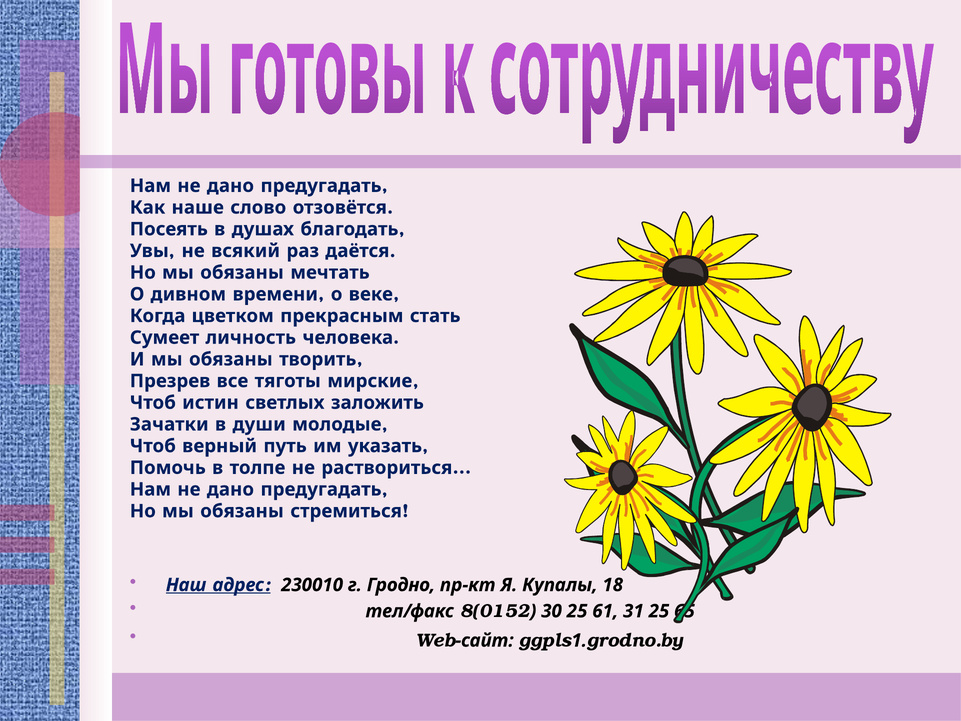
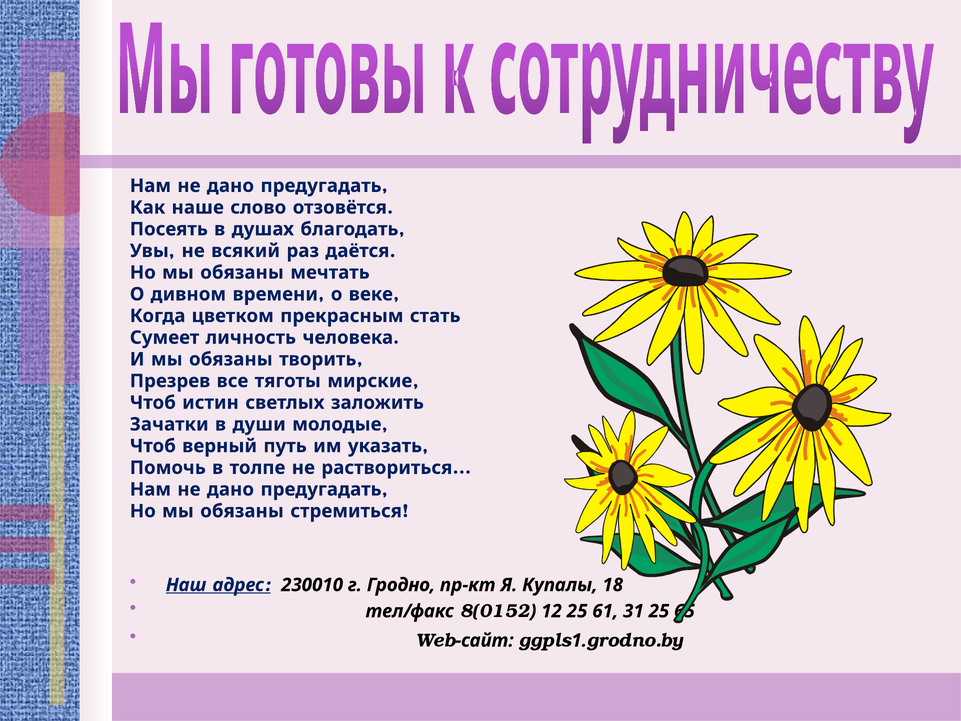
30: 30 -> 12 (552, 611)
